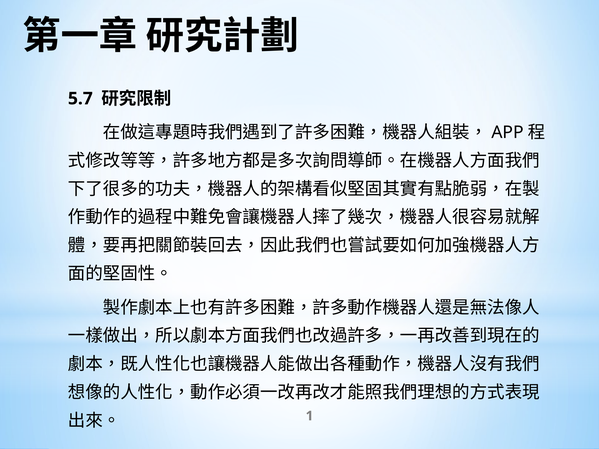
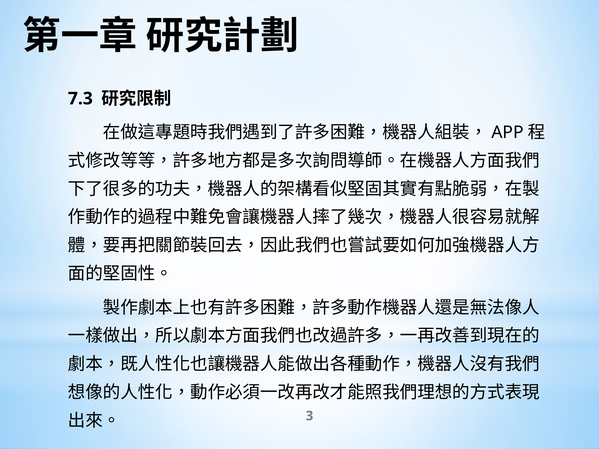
5.7: 5.7 -> 7.3 (80, 99)
1: 1 -> 3 (309, 416)
